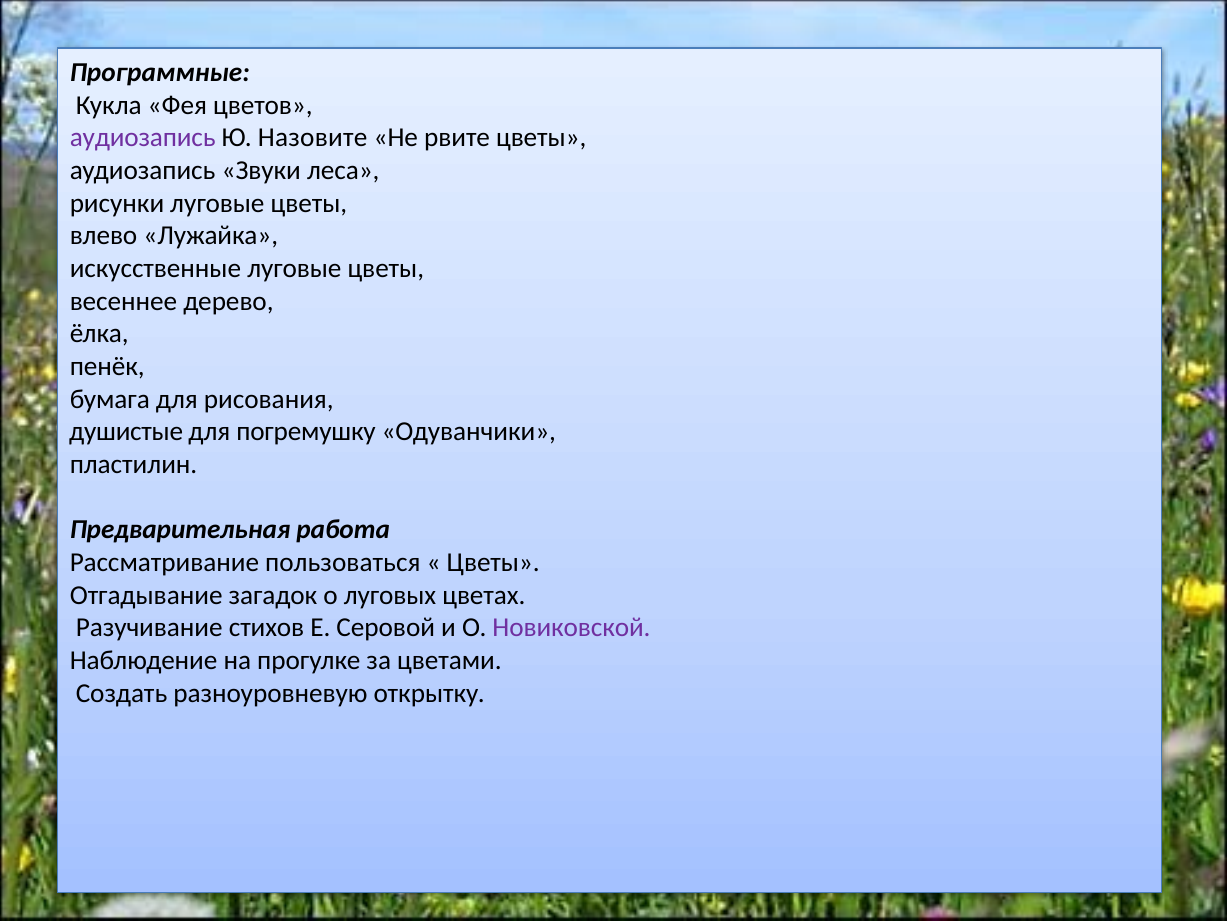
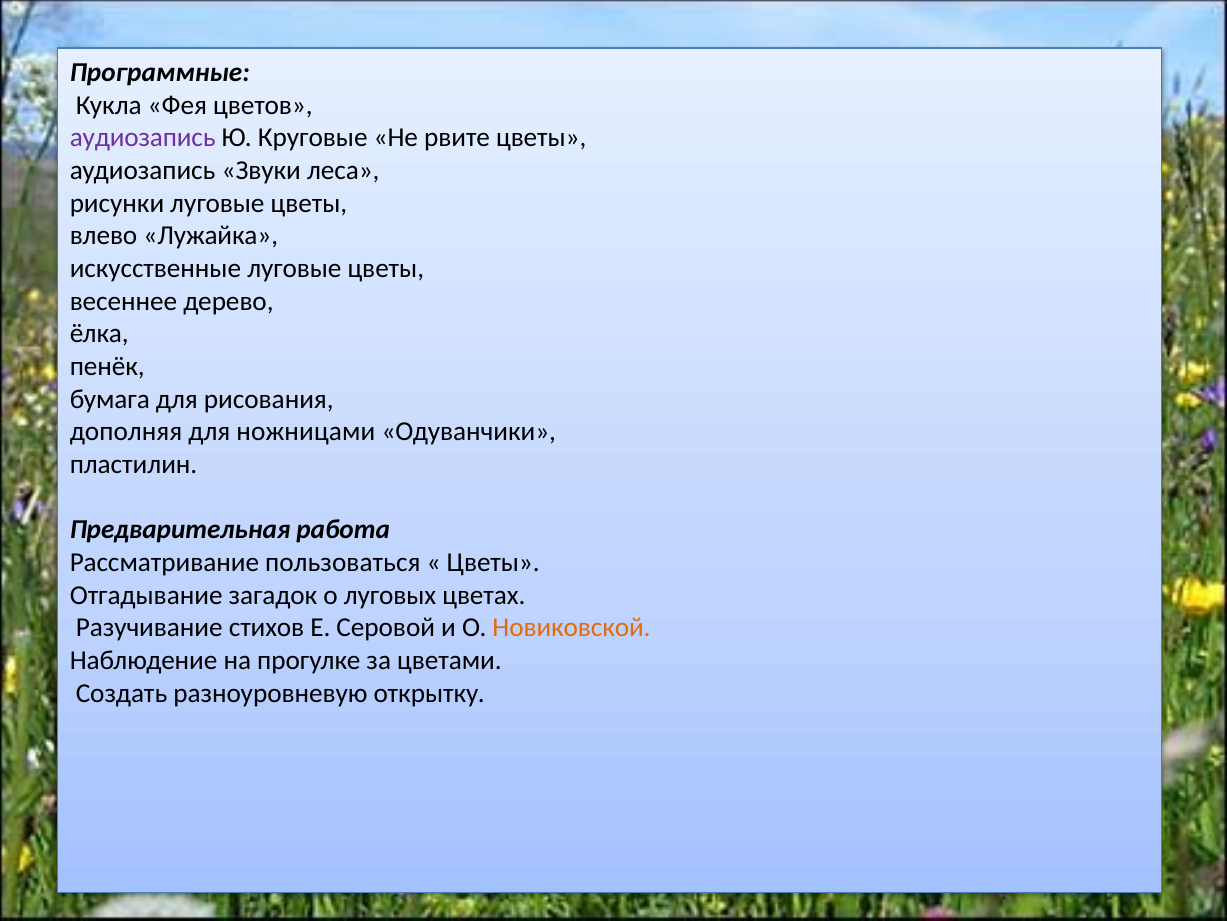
Назовите: Назовите -> Круговые (313, 138)
душистые: душистые -> дополняя (126, 431)
погремушку: погремушку -> ножницами (306, 431)
Новиковской colour: purple -> orange (572, 627)
